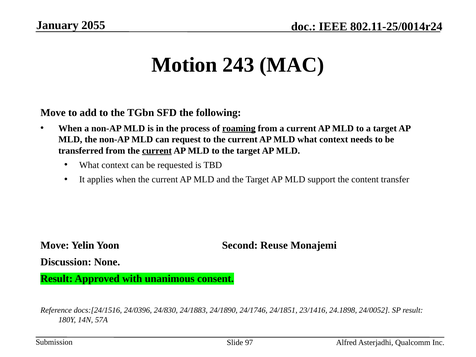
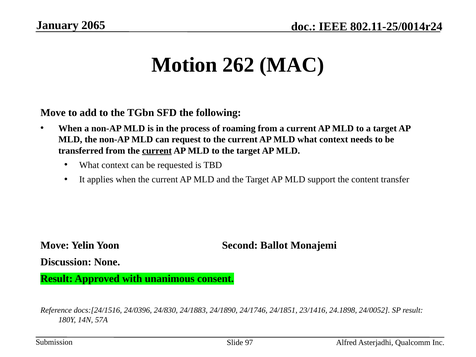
2055: 2055 -> 2065 (93, 25)
243: 243 -> 262 (238, 65)
roaming underline: present -> none (239, 128)
Reuse: Reuse -> Ballot (274, 245)
